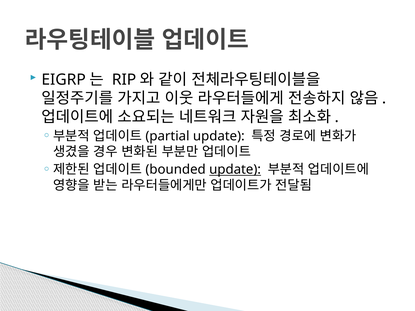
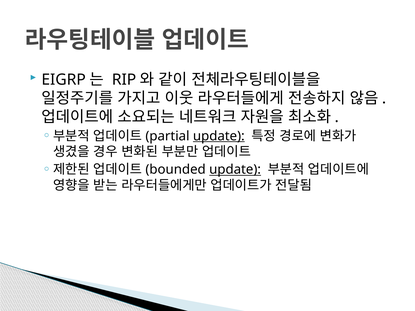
update underline: none -> present (219, 136)
